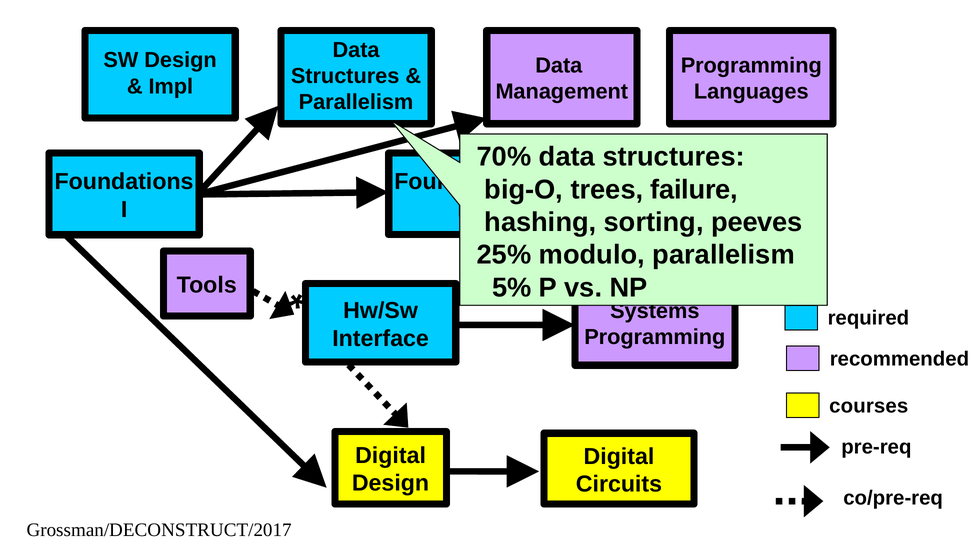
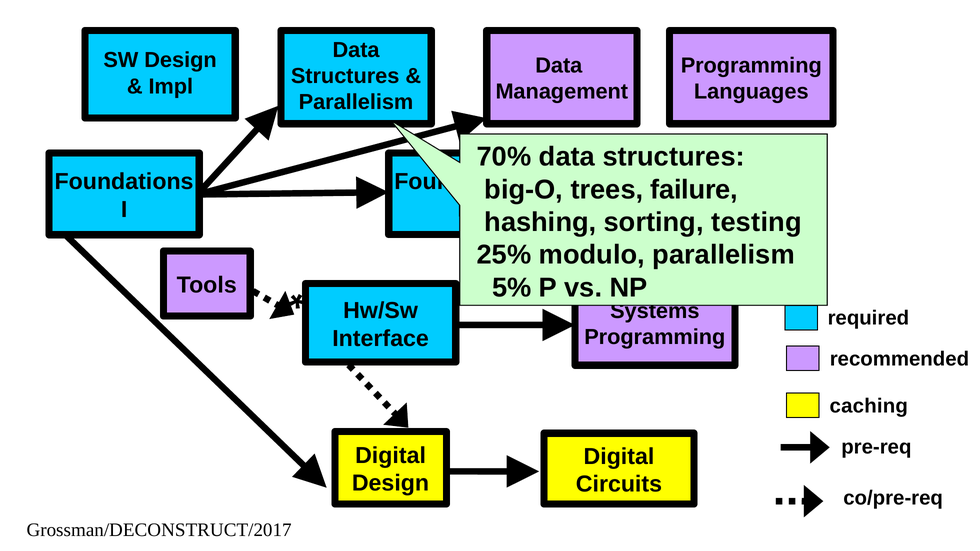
peeves: peeves -> testing (757, 222)
courses: courses -> caching (869, 406)
